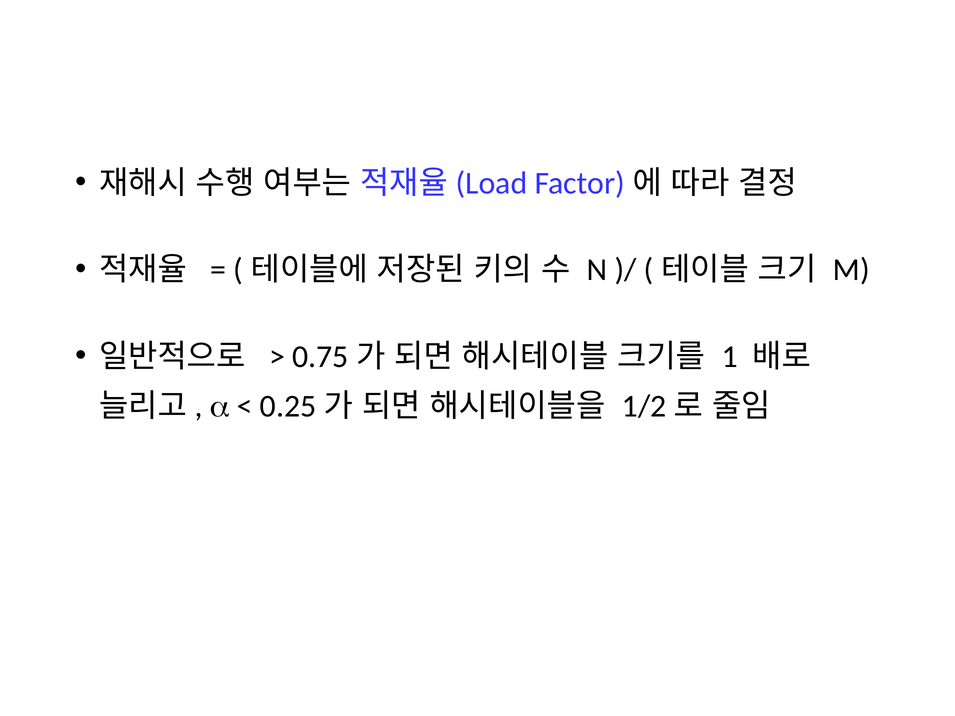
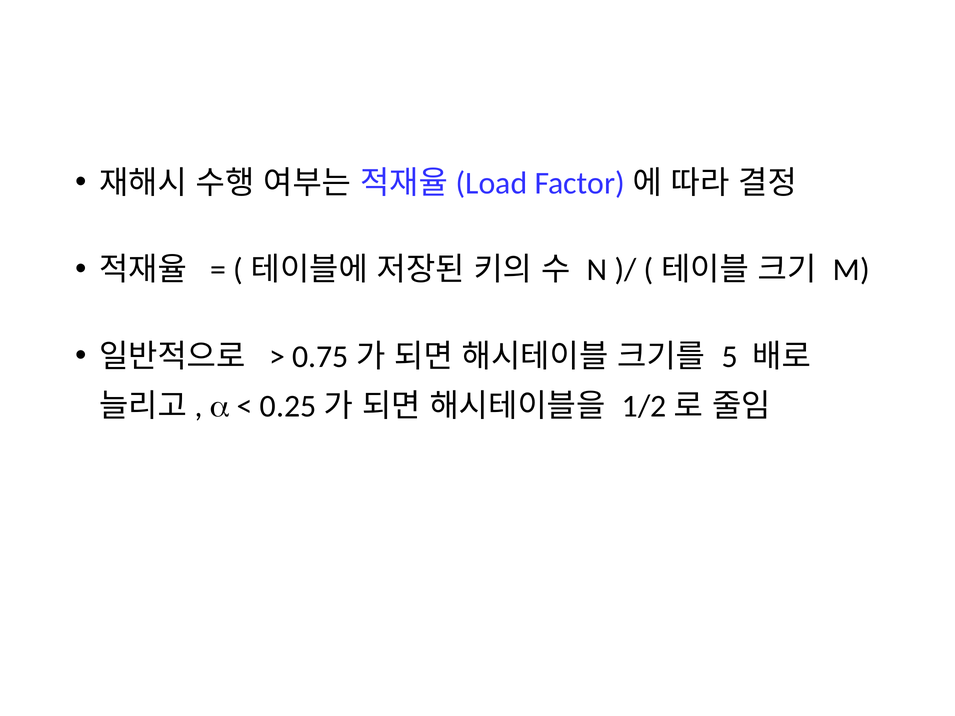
1: 1 -> 5 (730, 357)
